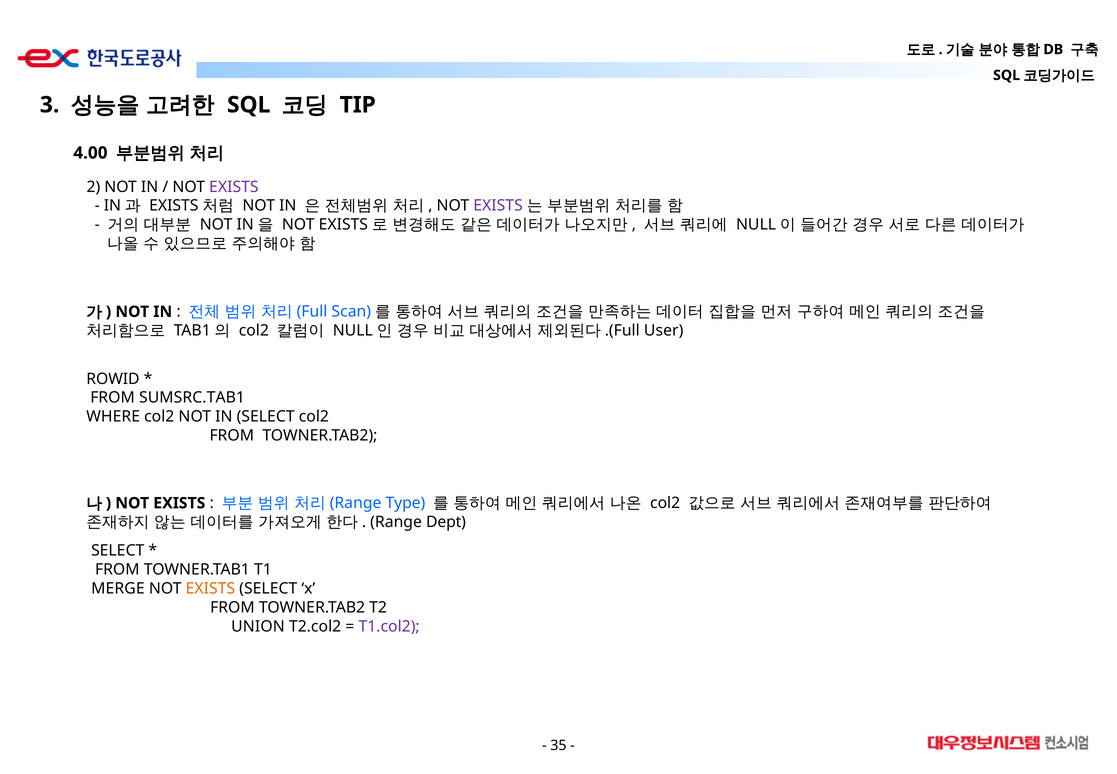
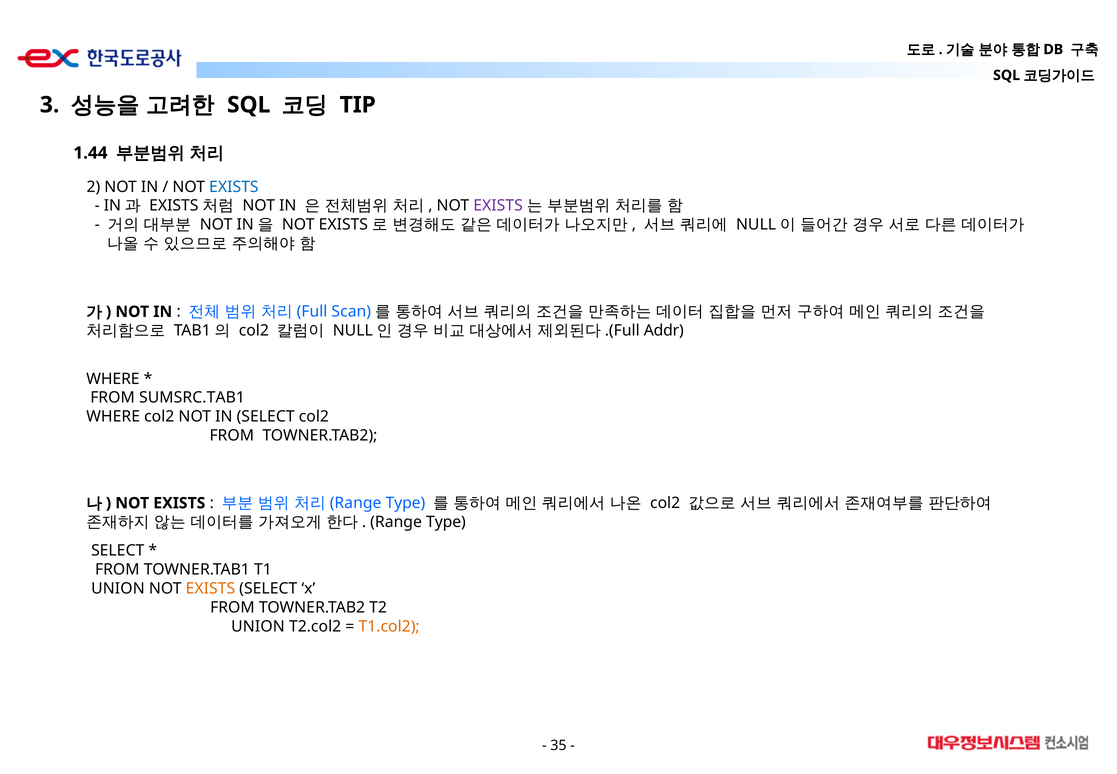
4.00: 4.00 -> 1.44 (90, 153)
EXISTS colour: purple -> blue (234, 187)
User: User -> Addr (664, 330)
ROWID: ROWID -> WHERE (113, 378)
Dept: Dept -> Type (446, 522)
MERGE: MERGE -> UNION (118, 588)
T1.col2 colour: purple -> orange (389, 626)
